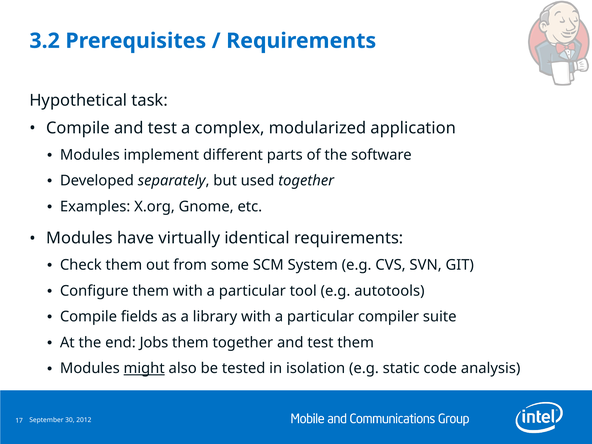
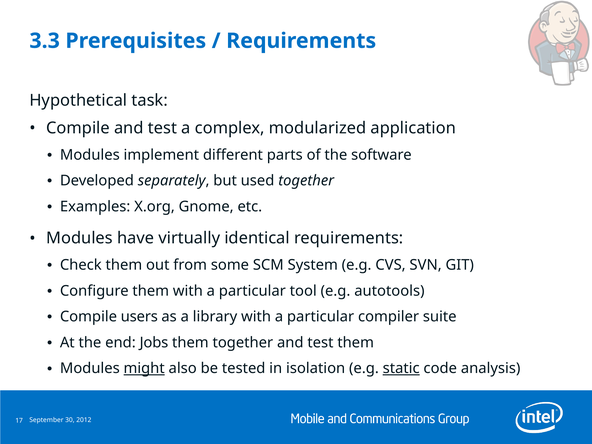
3.2: 3.2 -> 3.3 (45, 41)
fields: fields -> users (139, 317)
static underline: none -> present (401, 368)
